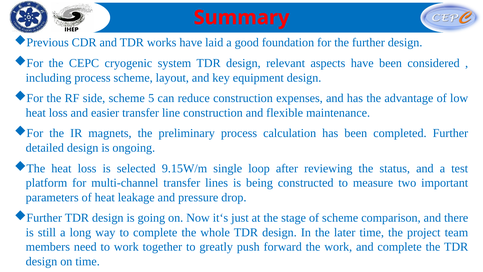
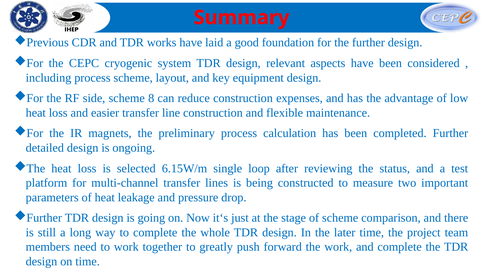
5: 5 -> 8 (151, 98)
9.15W/m: 9.15W/m -> 6.15W/m (184, 168)
